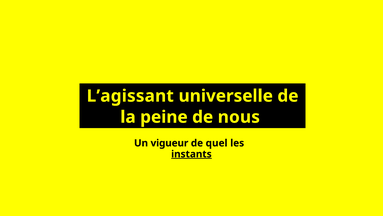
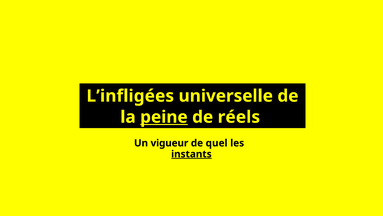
L’agissant: L’agissant -> L’infligées (130, 96)
peine underline: none -> present (164, 117)
nous: nous -> réels (239, 117)
